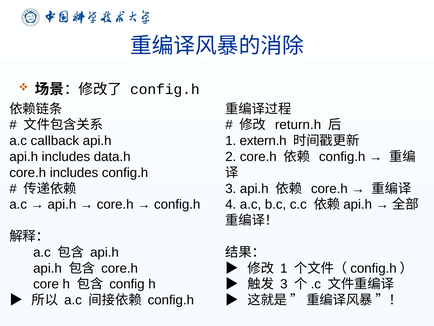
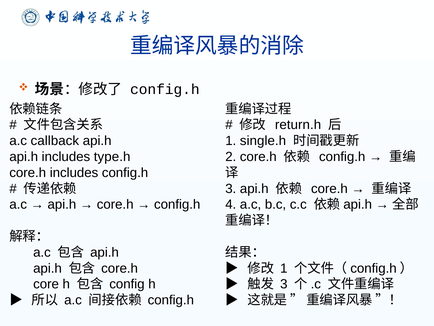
extern.h: extern.h -> single.h (263, 141)
data.h: data.h -> type.h (112, 157)
